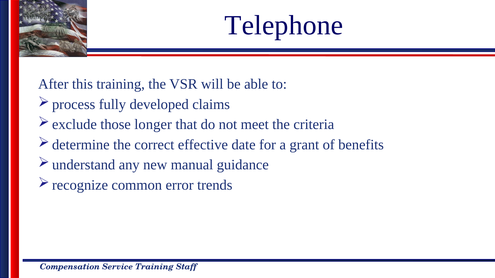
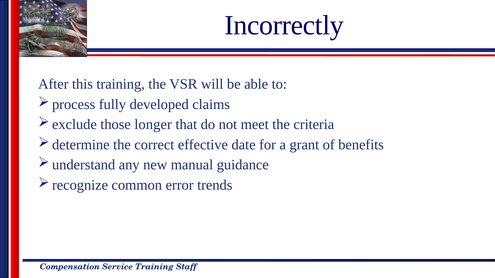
Telephone: Telephone -> Incorrectly (284, 25)
